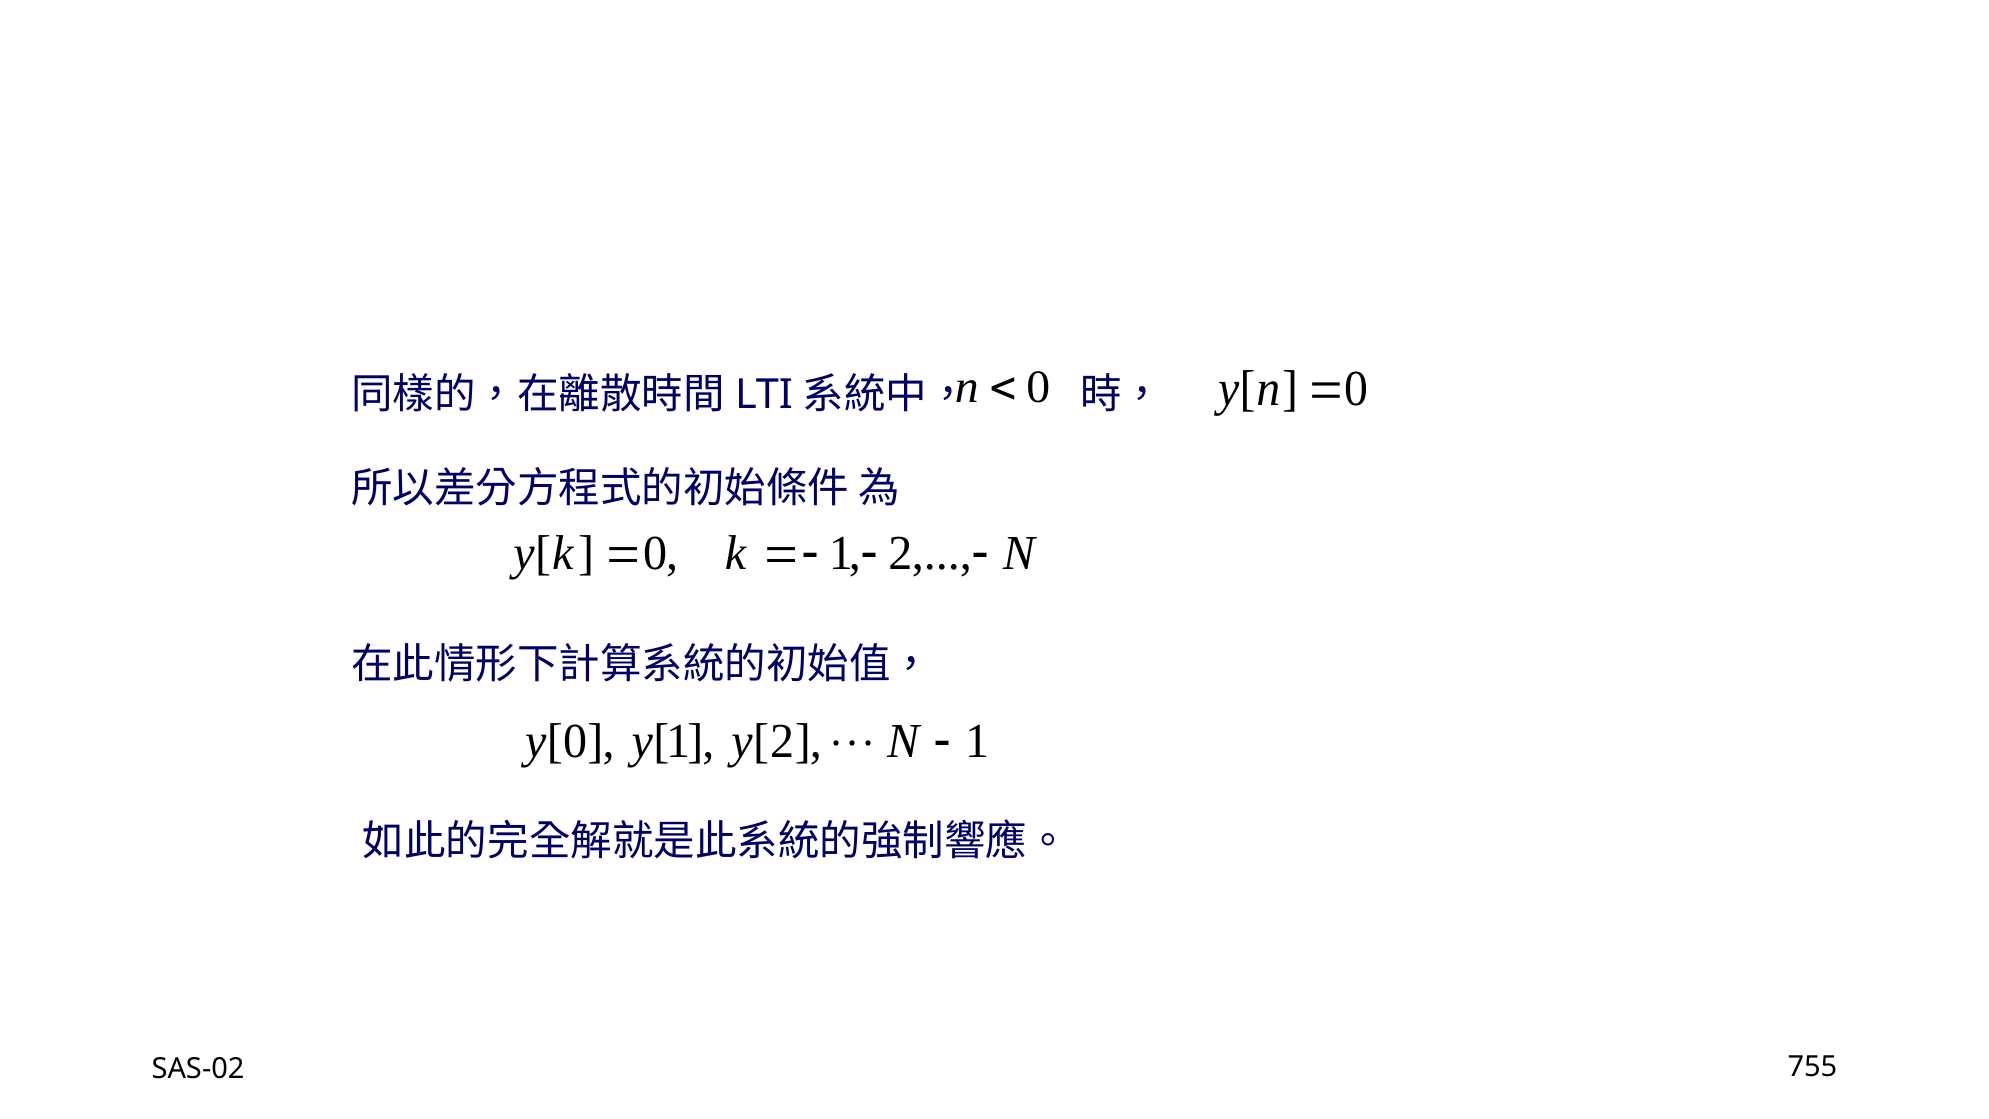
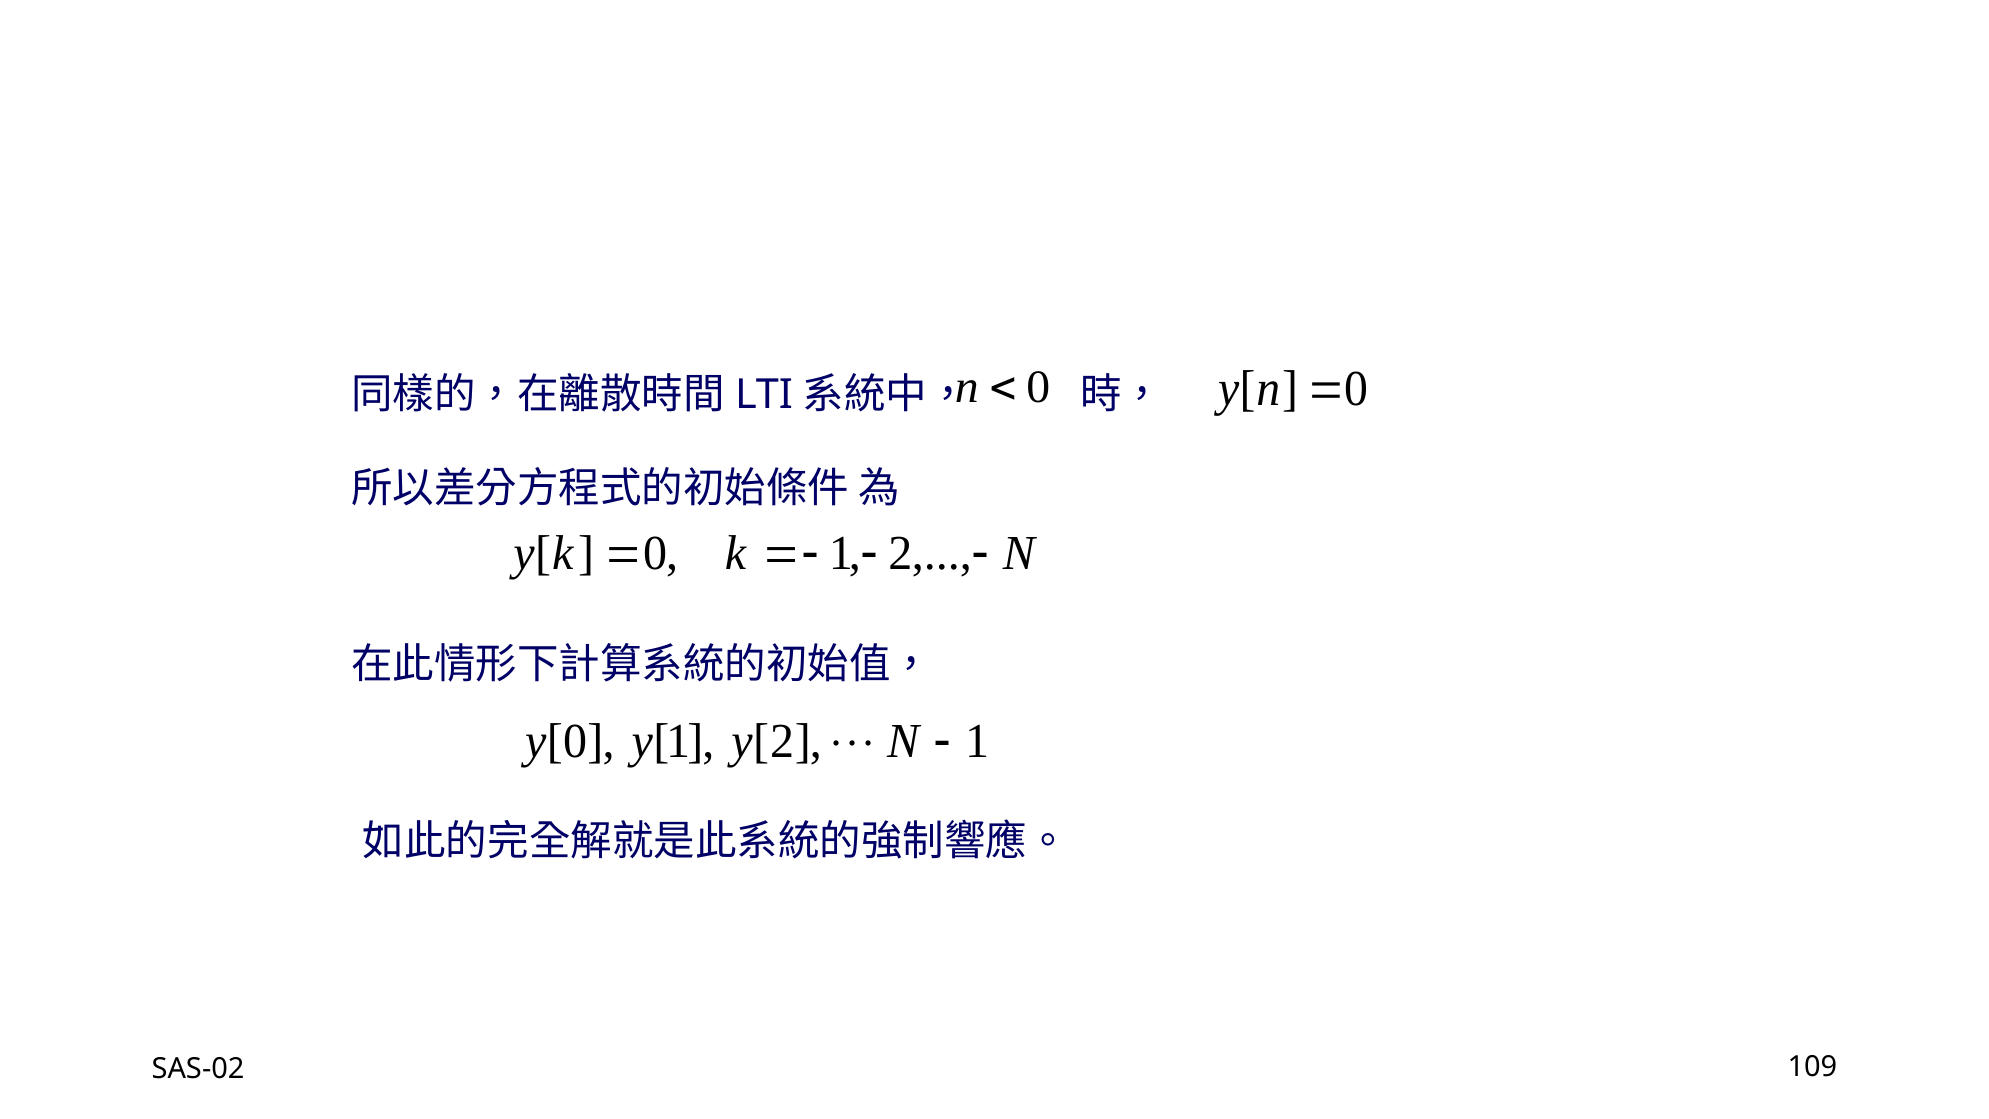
755: 755 -> 109 (1812, 1066)
